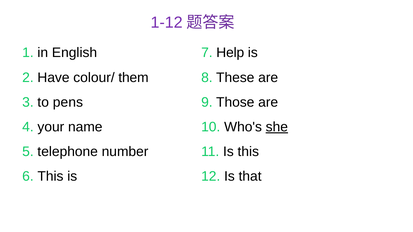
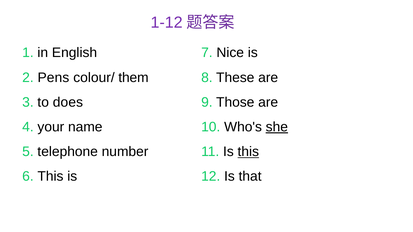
Help: Help -> Nice (230, 53)
Have: Have -> Pens (53, 78)
pens: pens -> does (68, 102)
this underline: none -> present (248, 152)
